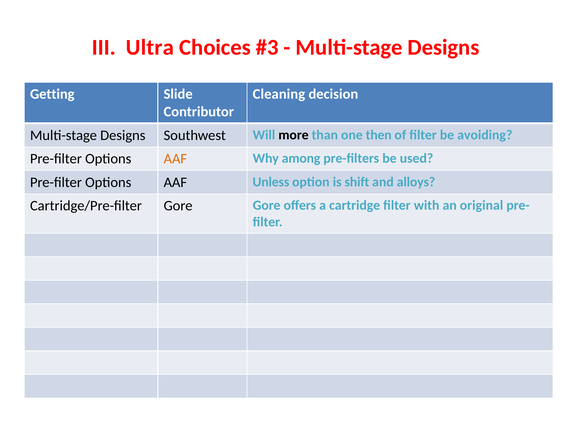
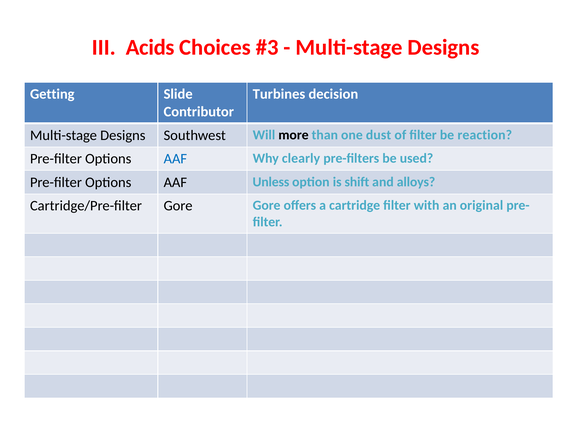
Ultra: Ultra -> Acids (150, 48)
Cleaning: Cleaning -> Turbines (279, 94)
then: then -> dust (379, 135)
avoiding: avoiding -> reaction (485, 135)
AAF colour: orange -> blue (175, 159)
among: among -> clearly (301, 159)
